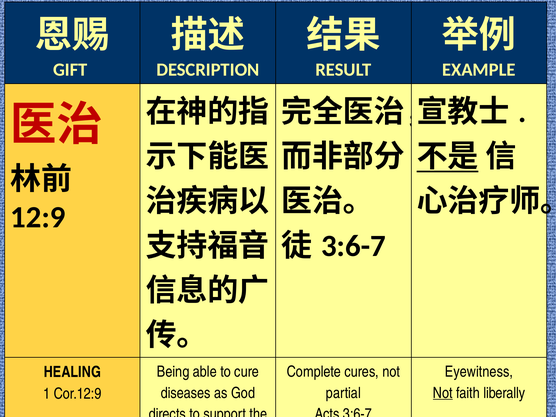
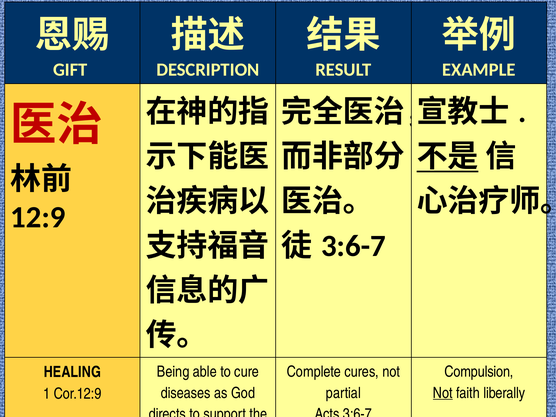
Eyewitness: Eyewitness -> Compulsion (479, 372)
